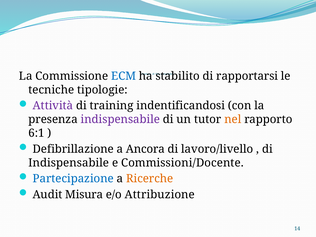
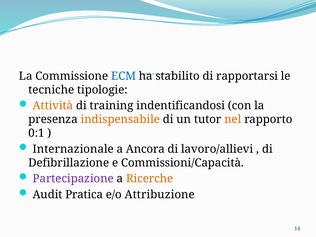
Attività colour: purple -> orange (53, 106)
indispensabile colour: purple -> orange (120, 119)
6:1: 6:1 -> 0:1 (36, 133)
Defibrillazione: Defibrillazione -> Internazionale (73, 149)
lavoro/livello: lavoro/livello -> lavoro/allievi (217, 149)
Indispensabile: Indispensabile -> Defibrillazione (69, 163)
Commissioni/Docente: Commissioni/Docente -> Commissioni/Capacità (182, 163)
Partecipazione colour: blue -> purple (73, 179)
Misura: Misura -> Pratica (84, 195)
